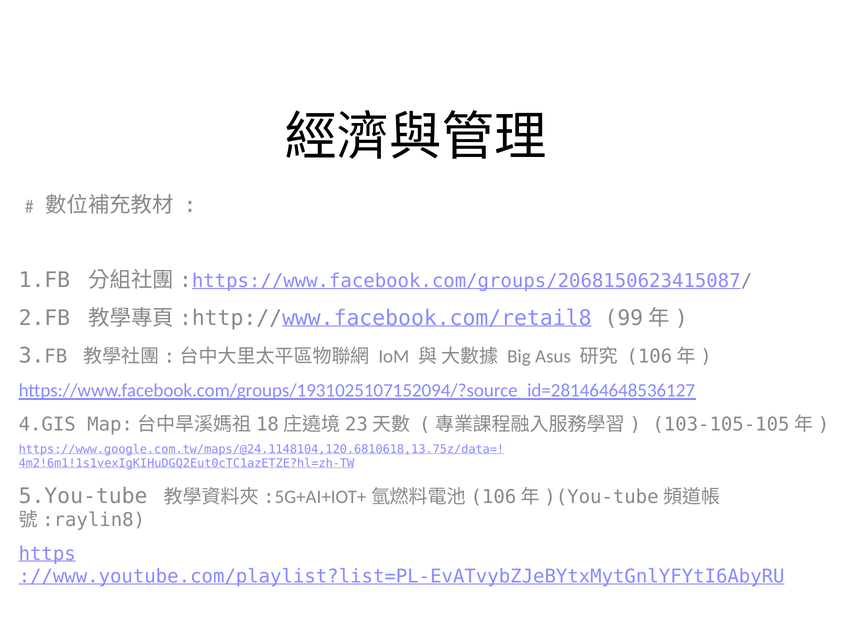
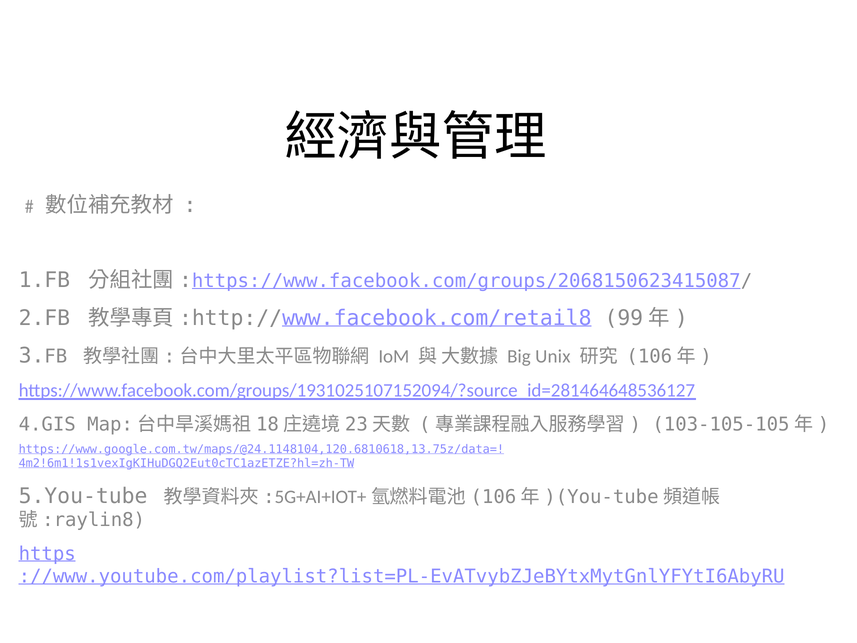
Asus: Asus -> Unix (553, 356)
